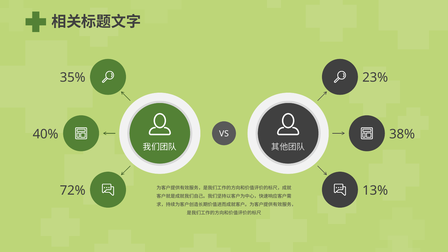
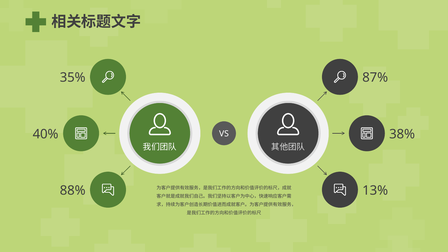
23%: 23% -> 87% (375, 78)
72%: 72% -> 88% (73, 190)
